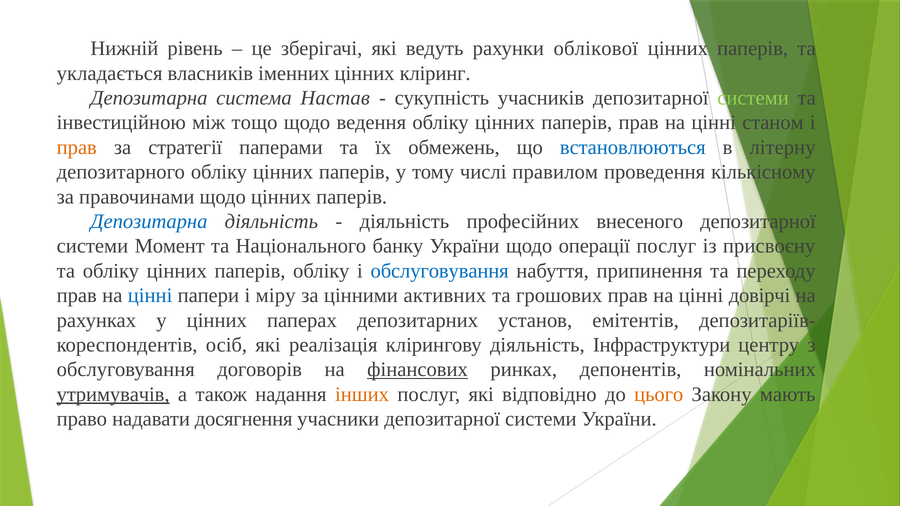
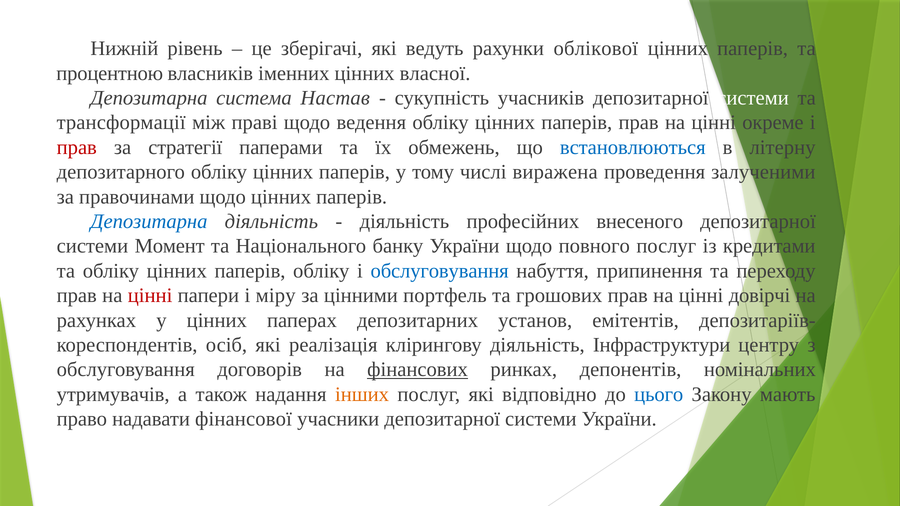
укладається: укладається -> процентною (110, 73)
кліринг: кліринг -> власної (435, 73)
системи colour: light green -> white (753, 98)
інвестиційною: інвестиційною -> трансформації (121, 123)
тощо: тощо -> праві (255, 123)
станом: станом -> окреме (773, 123)
прав colour: orange -> red (77, 147)
правилом: правилом -> виражена (555, 172)
кількісному: кількісному -> залученими (763, 172)
операції: операції -> повного (594, 246)
присвоєну: присвоєну -> кредитами (769, 246)
цінні colour: blue -> red (150, 296)
активних: активних -> портфель (445, 296)
утримувачів underline: present -> none (113, 395)
цього colour: orange -> blue (659, 395)
досягнення: досягнення -> фінансової (243, 419)
